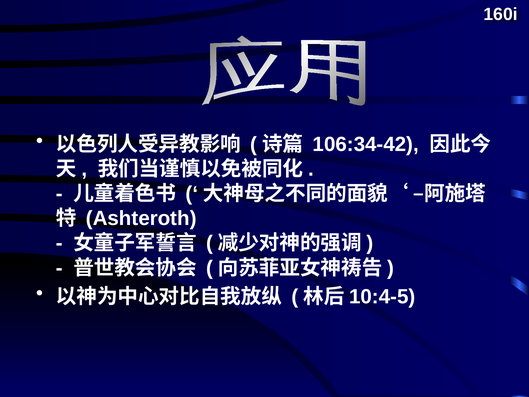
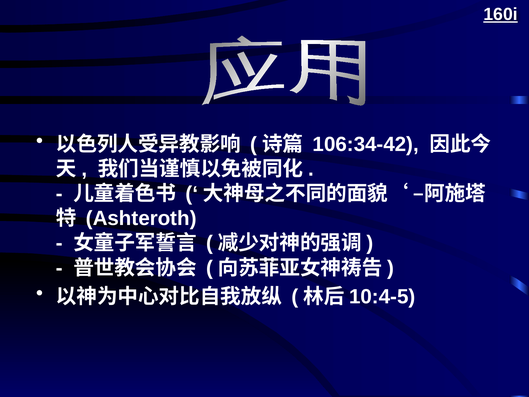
160i underline: none -> present (501, 14)
